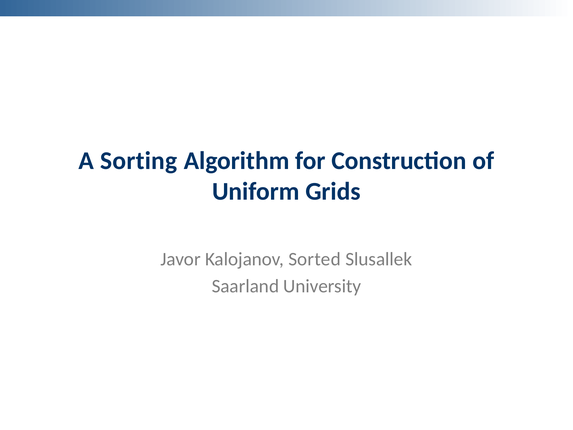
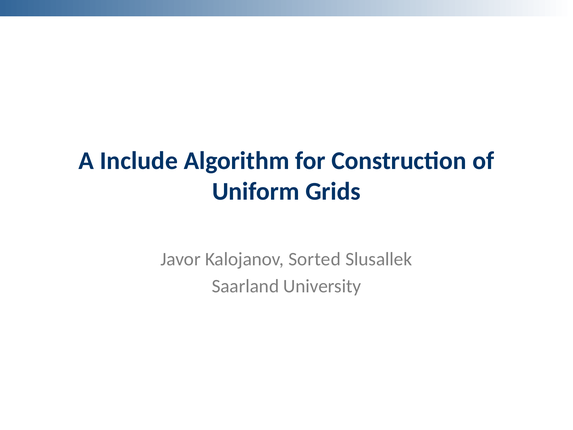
Sorting: Sorting -> Include (139, 161)
